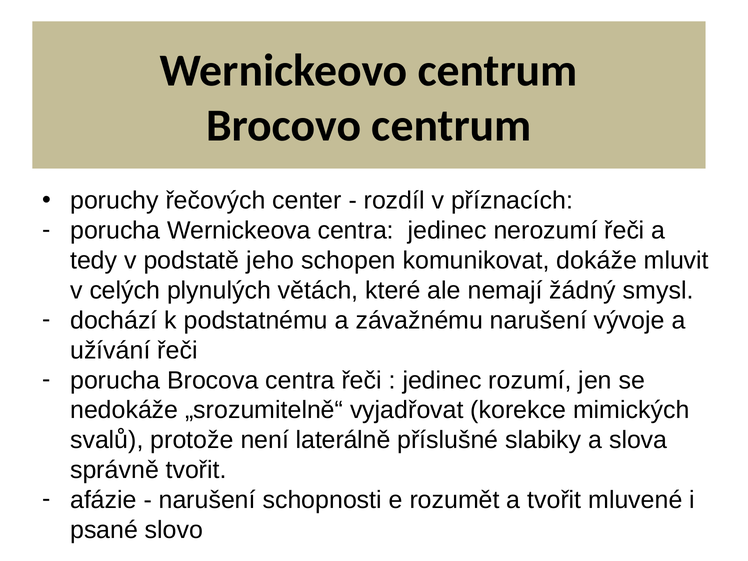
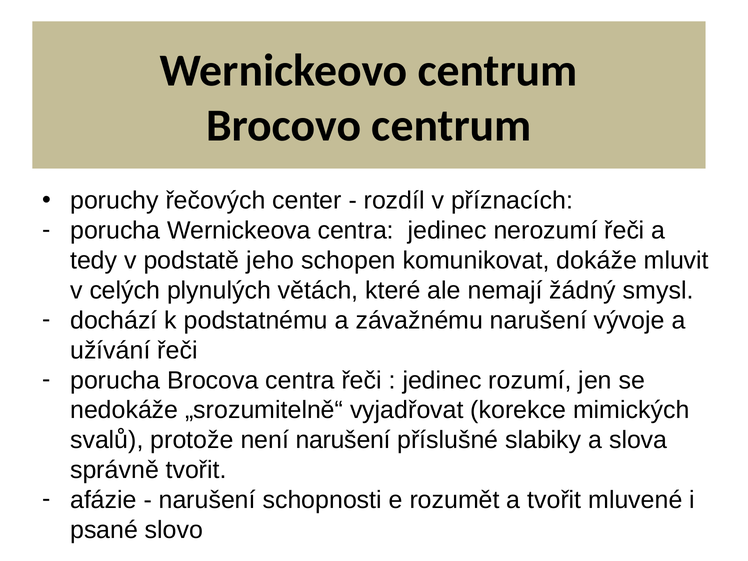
není laterálně: laterálně -> narušení (343, 440)
